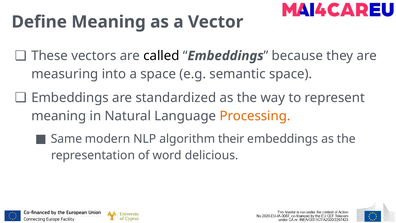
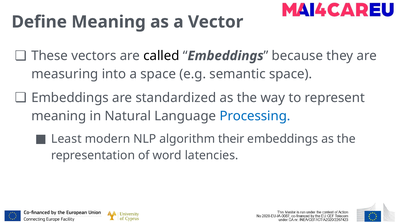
Processing colour: orange -> blue (255, 116)
Same: Same -> Least (66, 139)
delicious: delicious -> latencies (212, 155)
